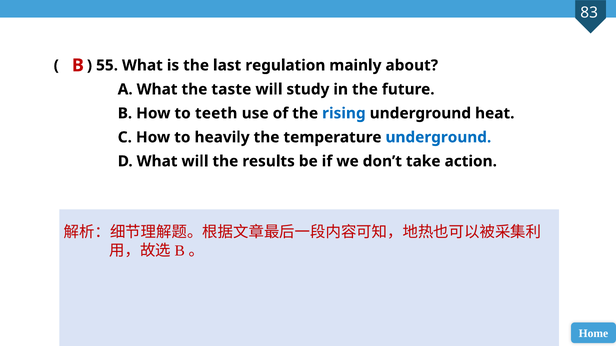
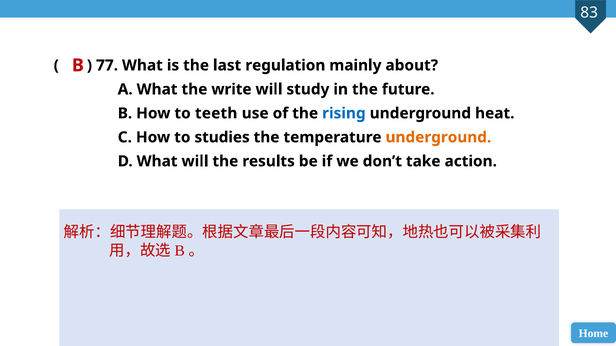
55: 55 -> 77 (107, 65)
taste: taste -> write (231, 89)
heavily: heavily -> studies (222, 137)
underground colour: blue -> orange (438, 137)
